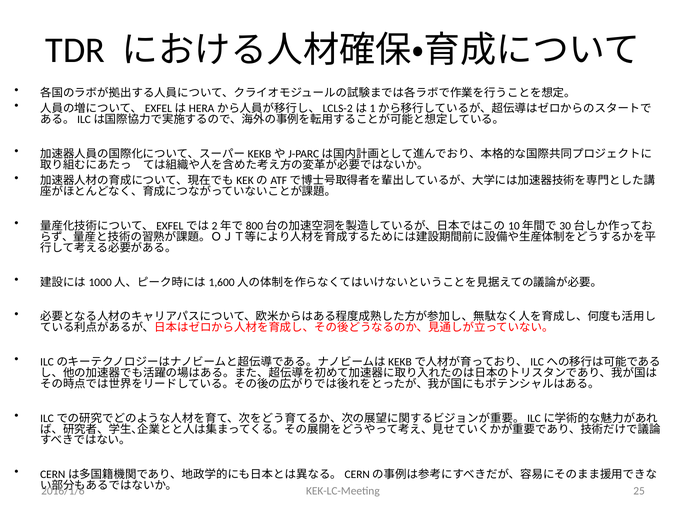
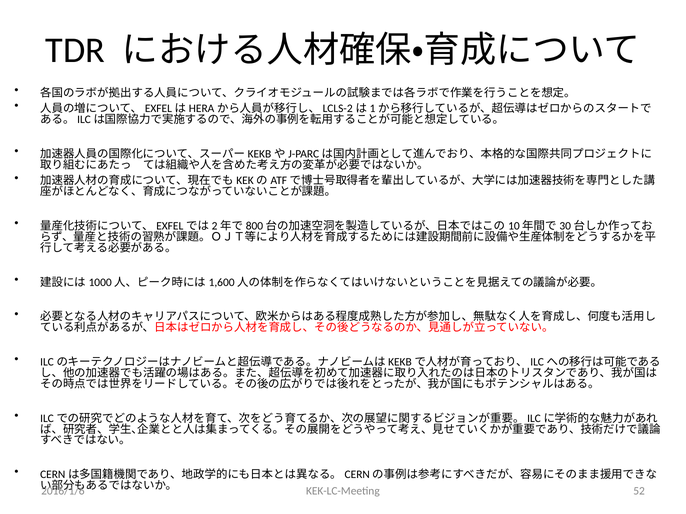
25: 25 -> 52 (639, 491)
